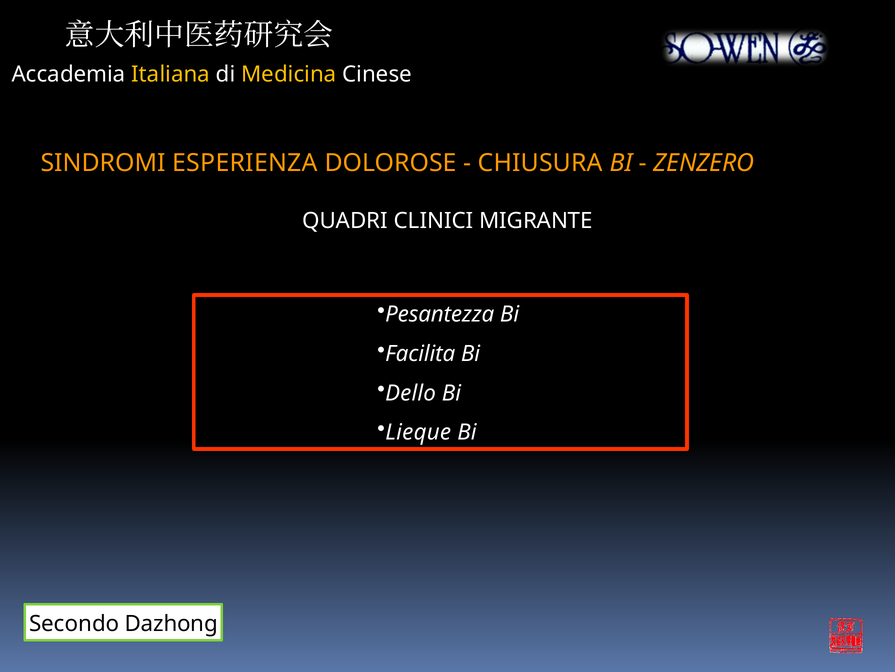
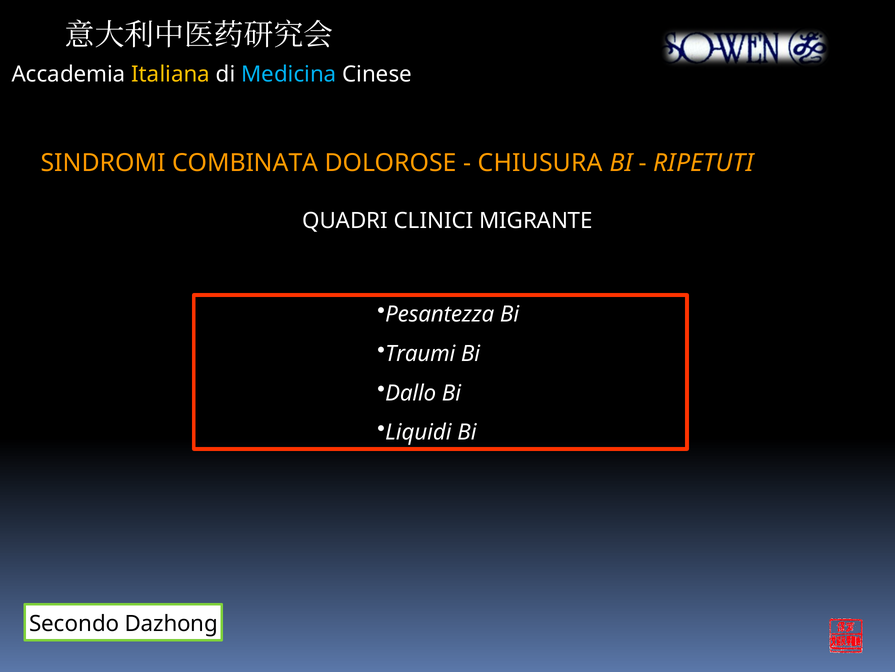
Medicina colour: yellow -> light blue (289, 74)
ESPERIENZA: ESPERIENZA -> COMBINATA (245, 163)
ZENZERO: ZENZERO -> RIPETUTI (704, 163)
Facilita: Facilita -> Traumi (420, 353)
Dello: Dello -> Dallo (411, 393)
Lieque: Lieque -> Liquidi (418, 432)
